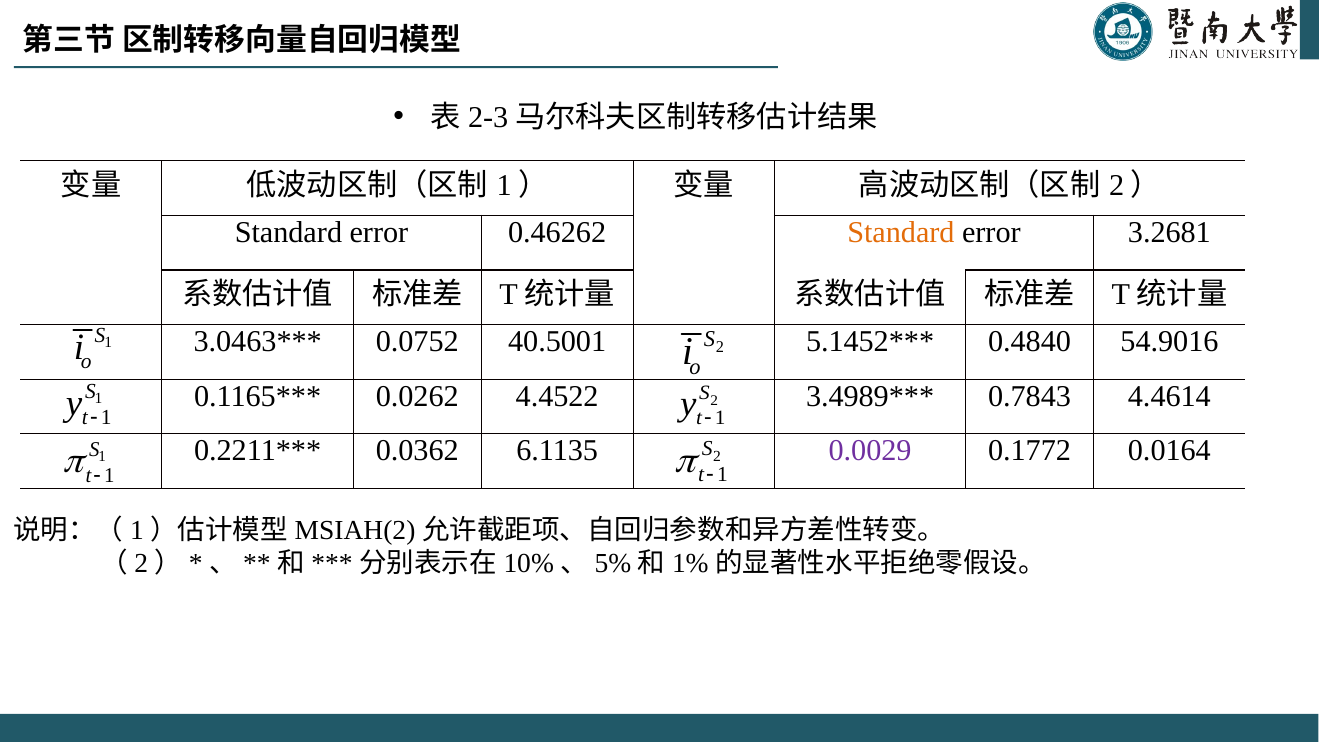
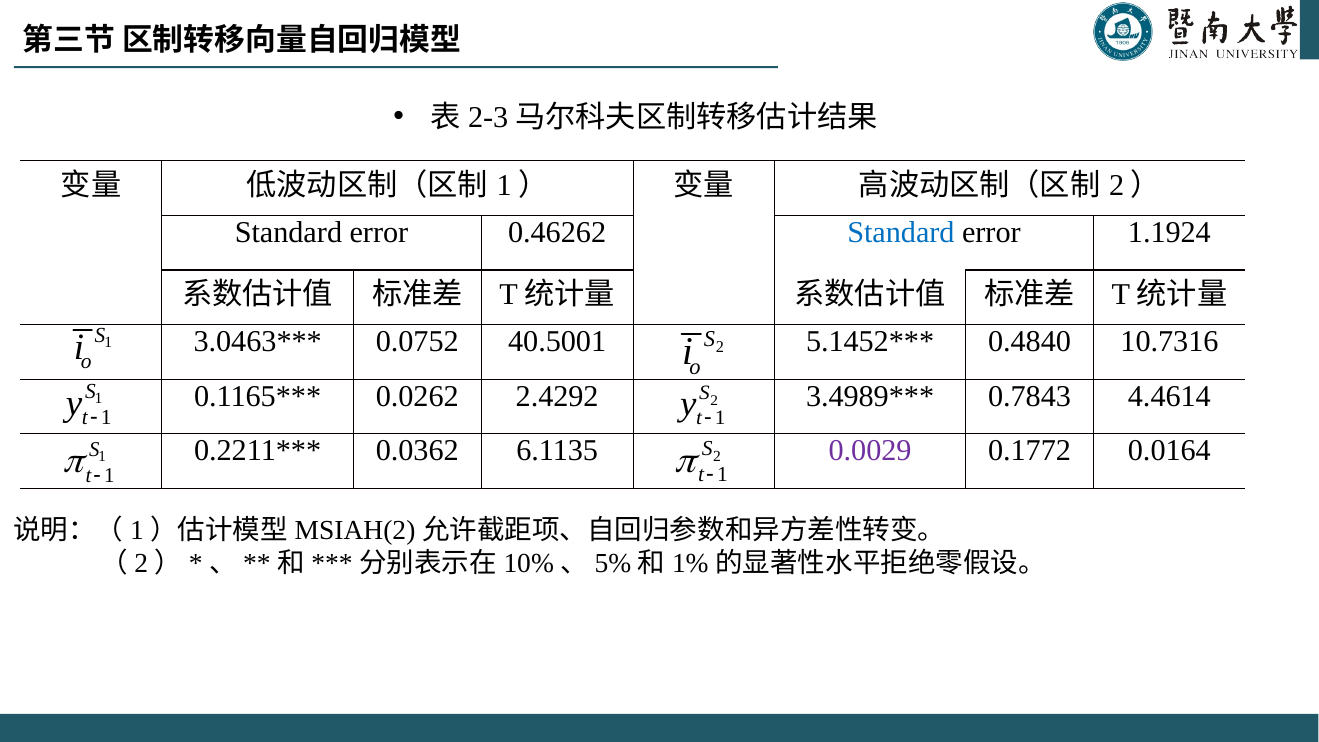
Standard colour: orange -> blue (901, 232)
3.2681: 3.2681 -> 1.1924 (1169, 232)
54.9016: 54.9016 -> 10.7316 (1169, 342)
4.4522: 4.4522 -> 2.4292 (557, 396)
